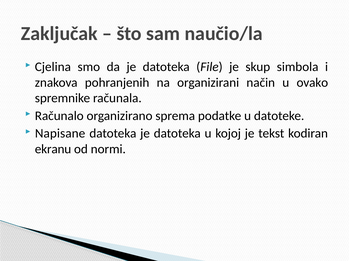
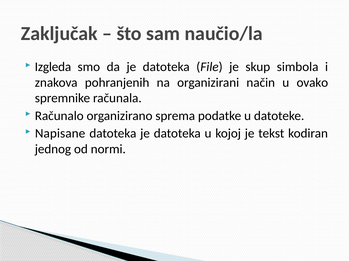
Cjelina: Cjelina -> Izgleda (53, 67)
ekranu: ekranu -> jednog (53, 150)
